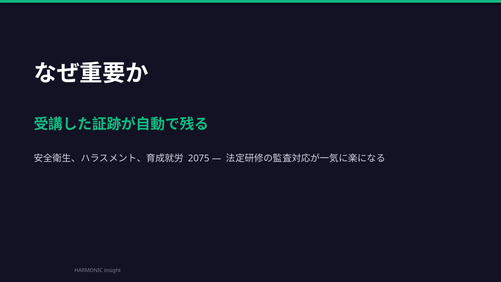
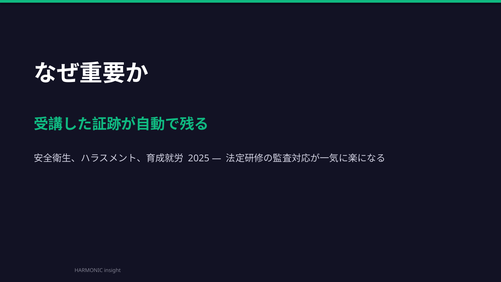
2075: 2075 -> 2025 (199, 158)
